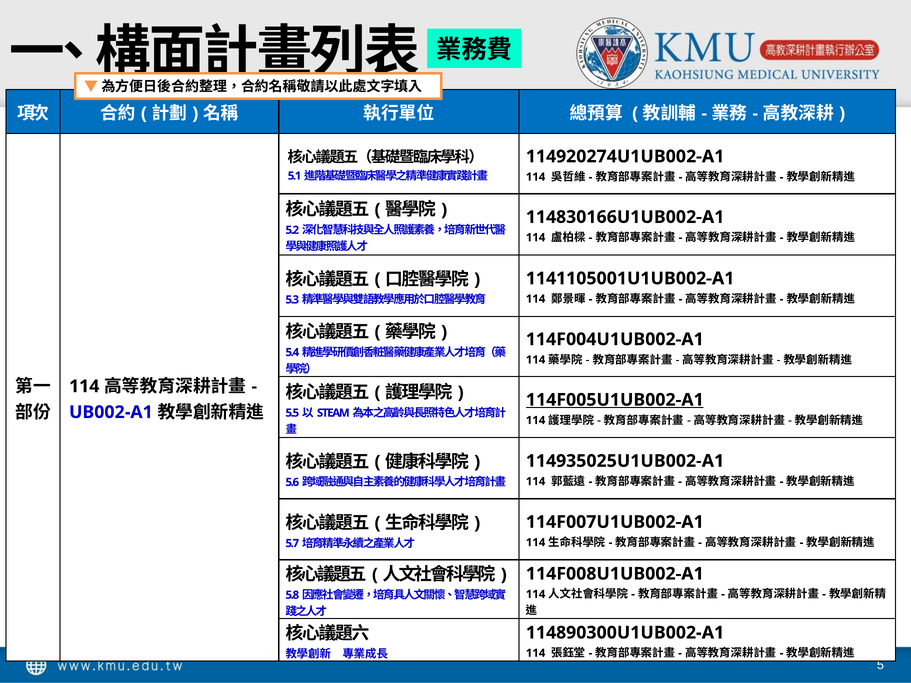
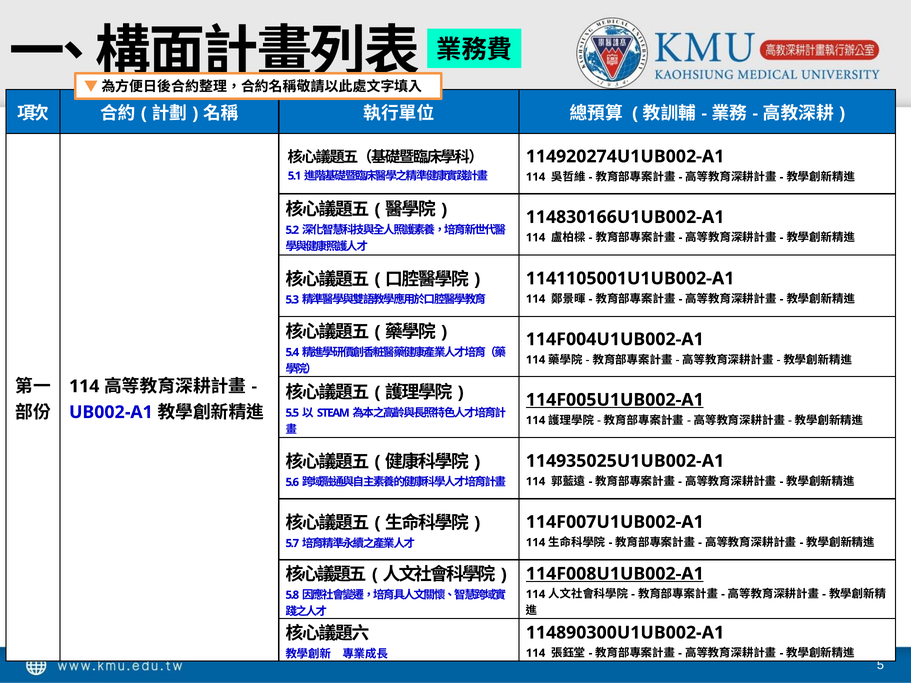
114F008U1UB002-A1 underline: none -> present (615, 574)
